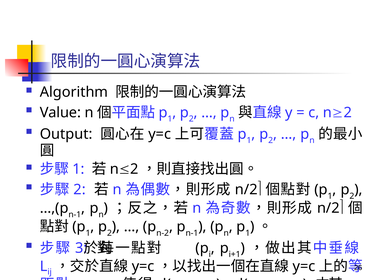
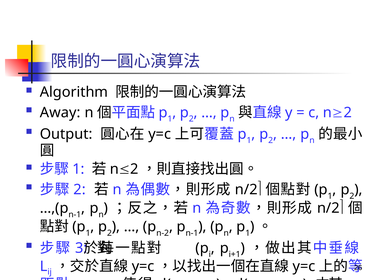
Value: Value -> Away (60, 113)
